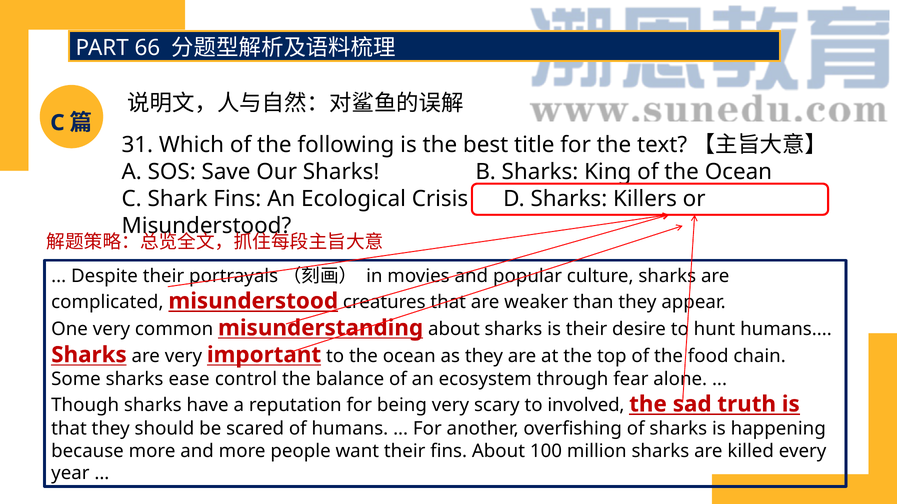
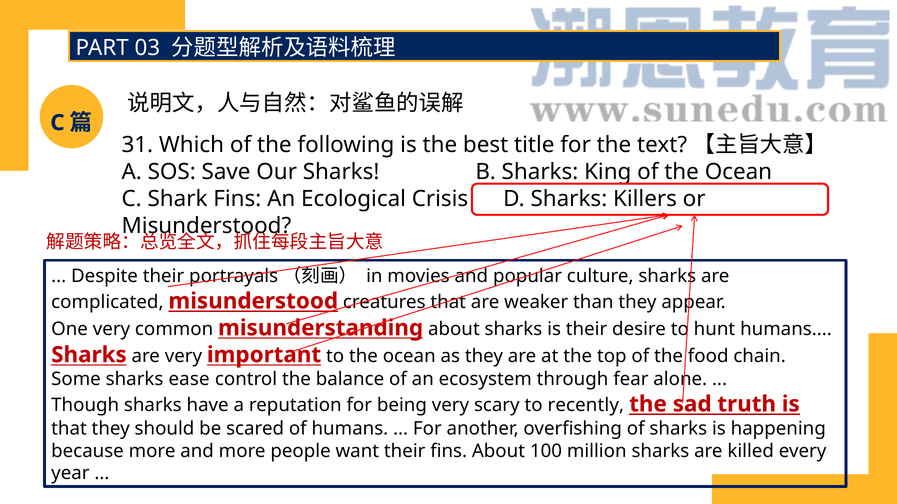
66: 66 -> 03 (147, 48)
involved: involved -> recently (586, 406)
